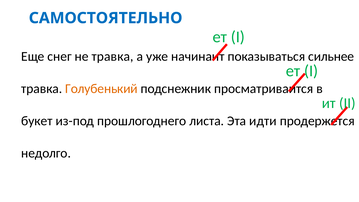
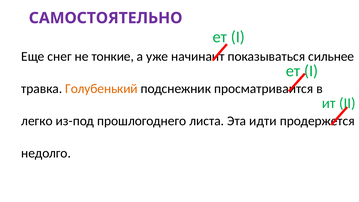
САМОСТОЯТЕЛЬНО colour: blue -> purple (106, 18)
не травка: травка -> тонкие (113, 56)
букет: букет -> легко (37, 121)
